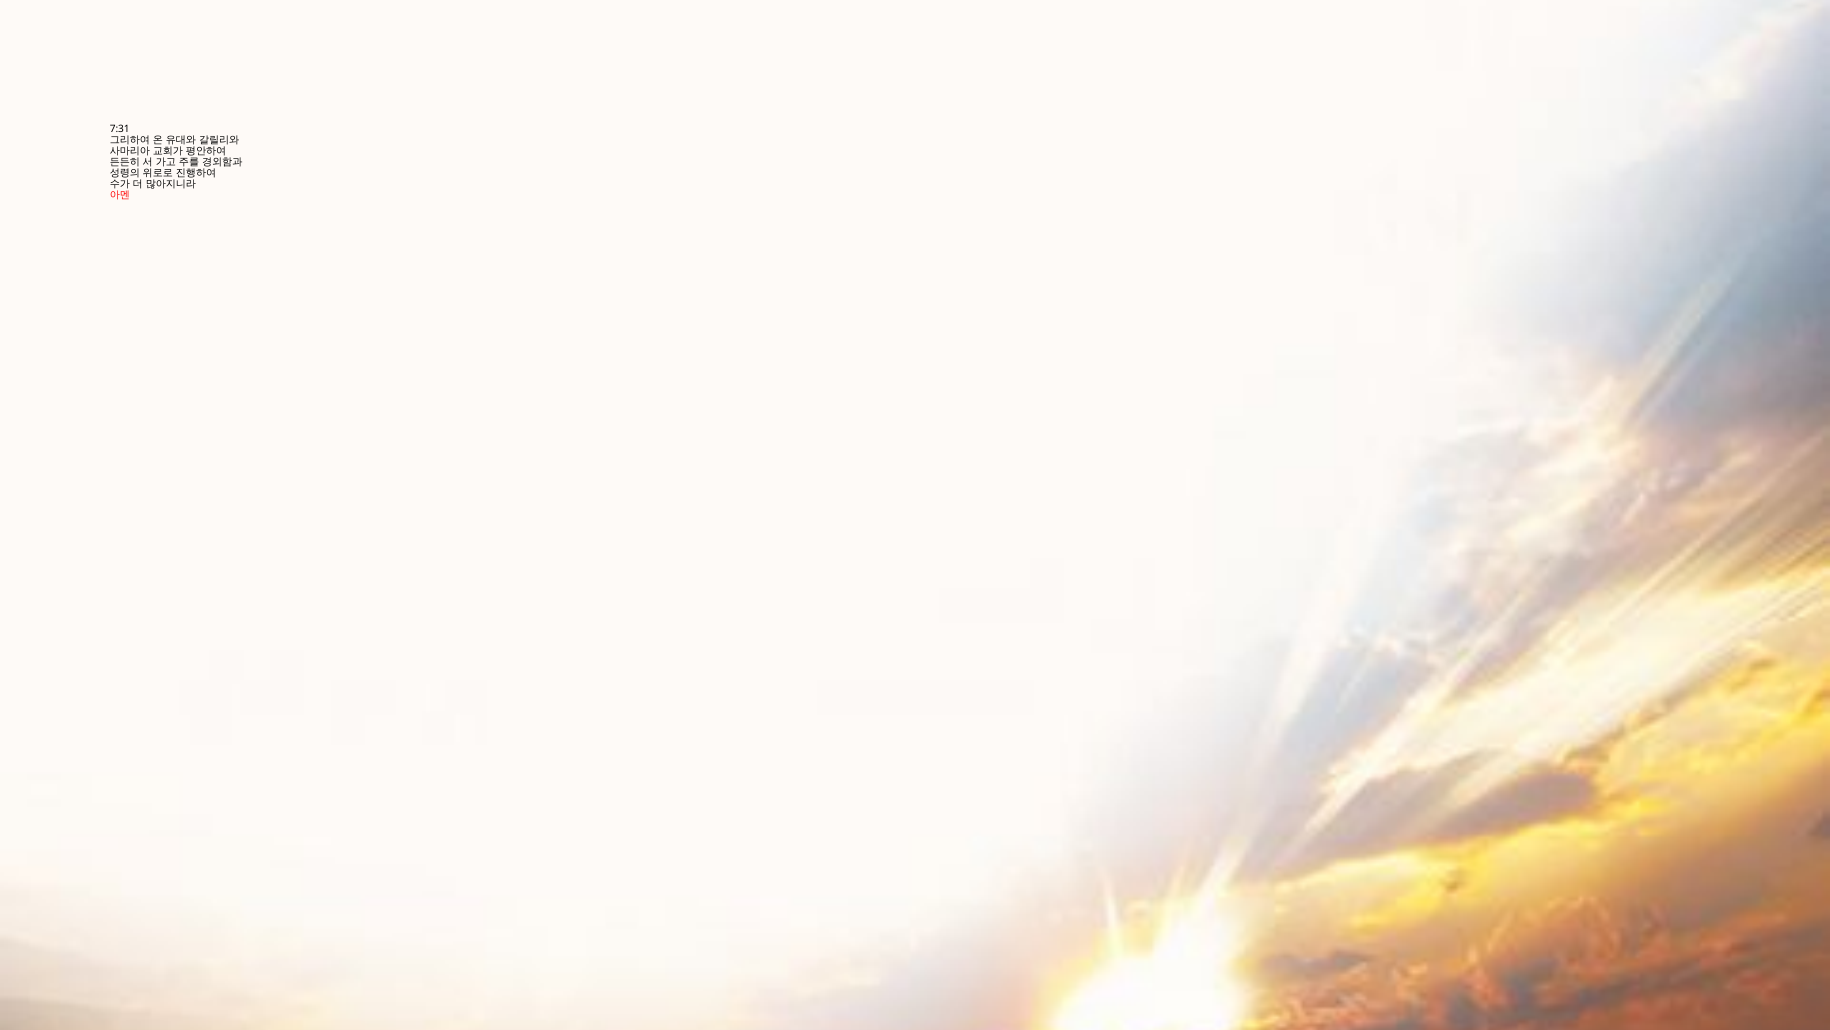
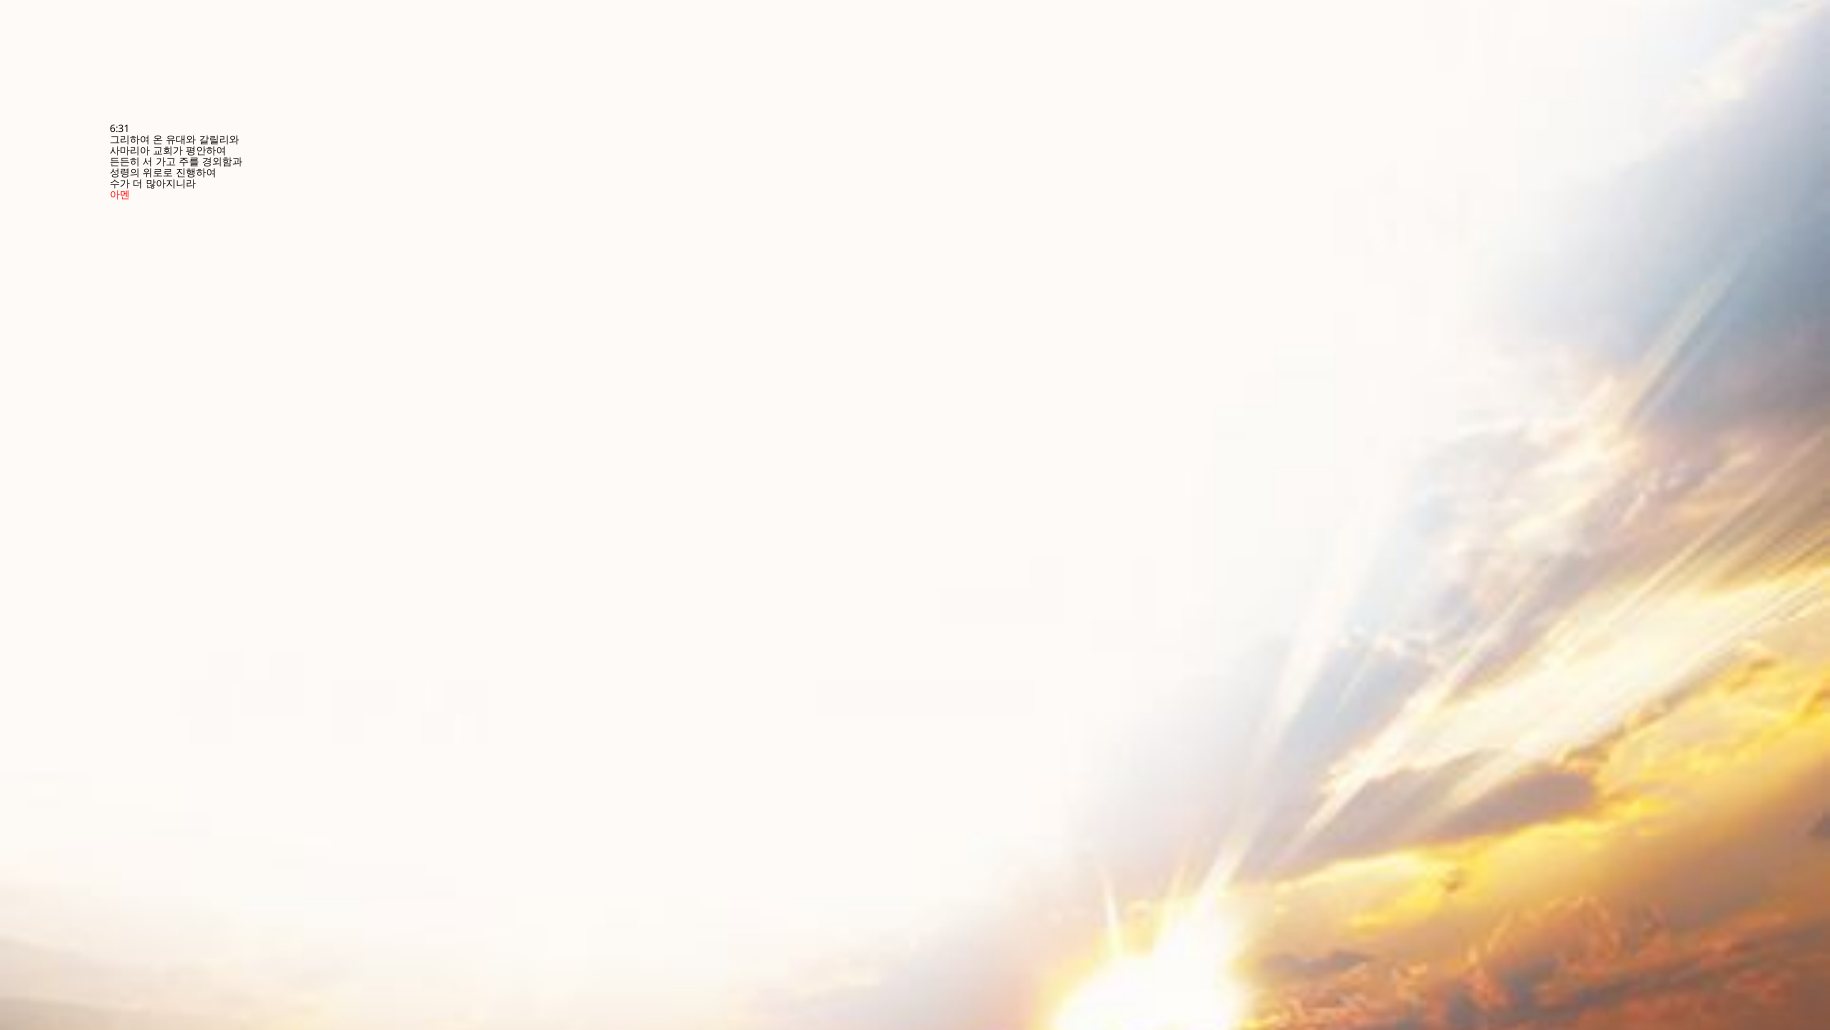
7:31: 7:31 -> 6:31 (120, 130)
